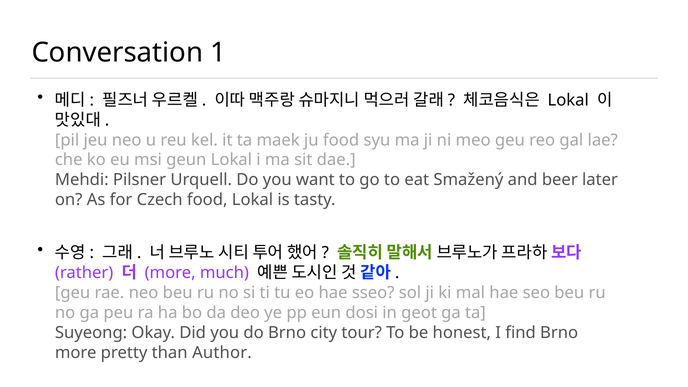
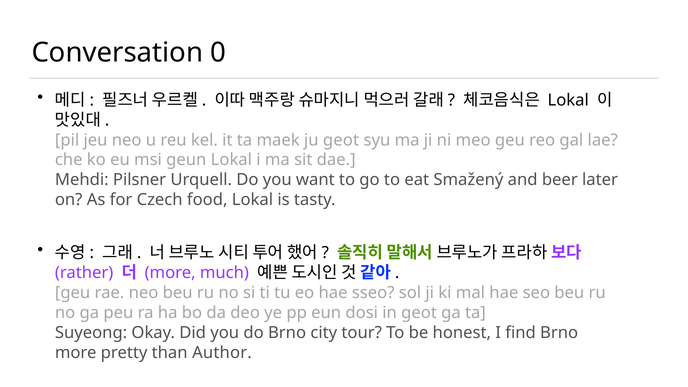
1: 1 -> 0 (218, 53)
ju food: food -> geot (341, 140)
